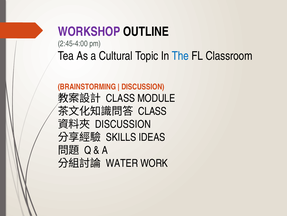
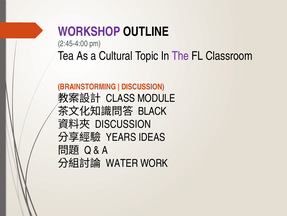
The colour: blue -> purple (180, 56)
CLASS: CLASS -> BLACK (152, 111)
SKILLS: SKILLS -> YEARS (121, 137)
